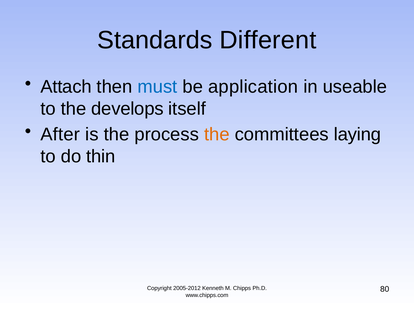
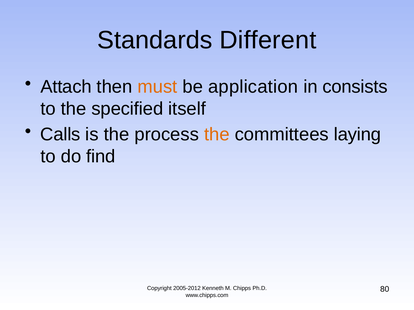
must colour: blue -> orange (157, 87)
useable: useable -> consists (355, 87)
develops: develops -> specified (127, 109)
After: After -> Calls (60, 135)
thin: thin -> find (101, 157)
